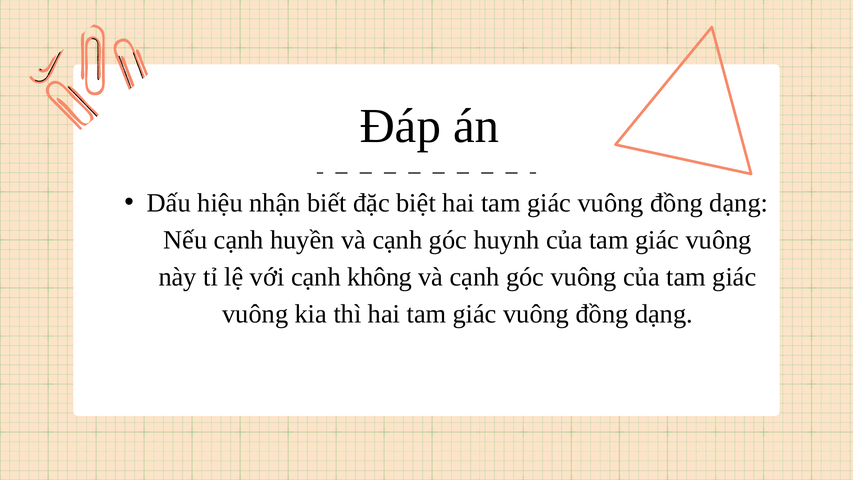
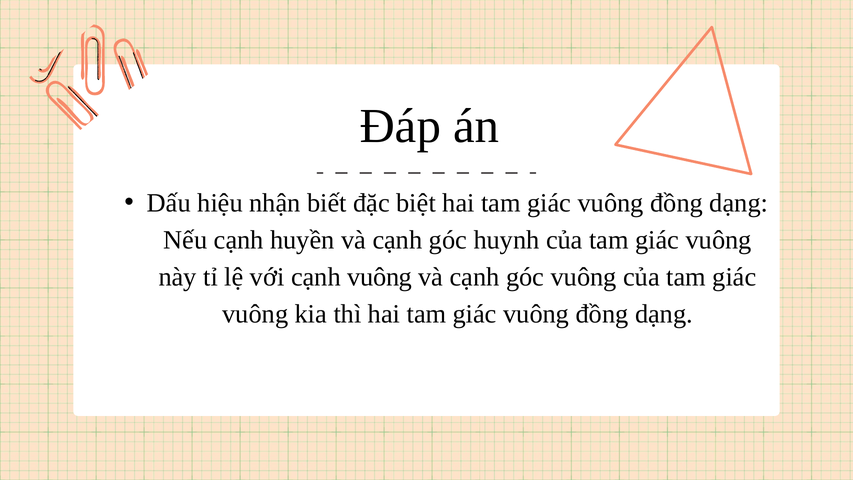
cạnh không: không -> vuông (380, 277)
